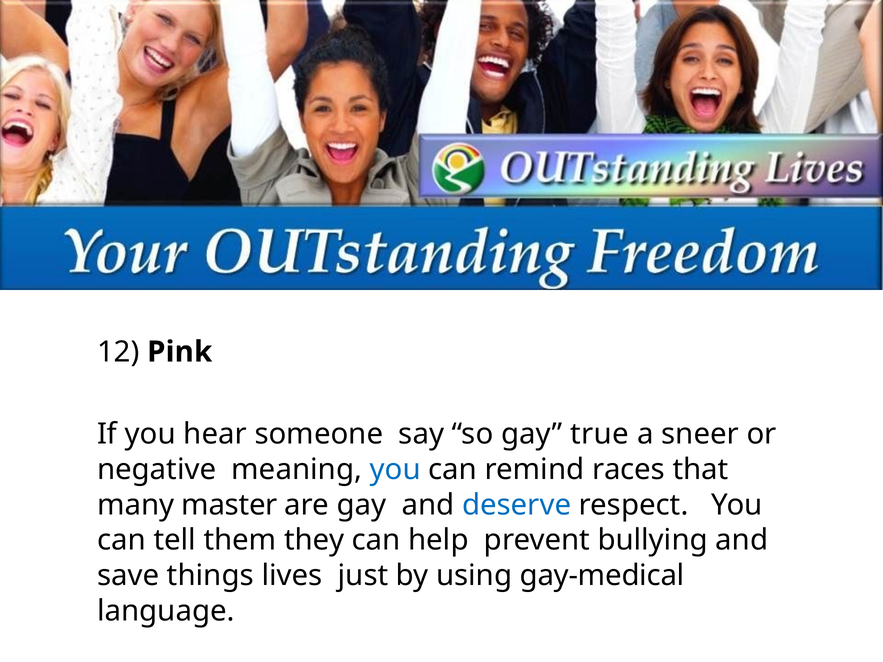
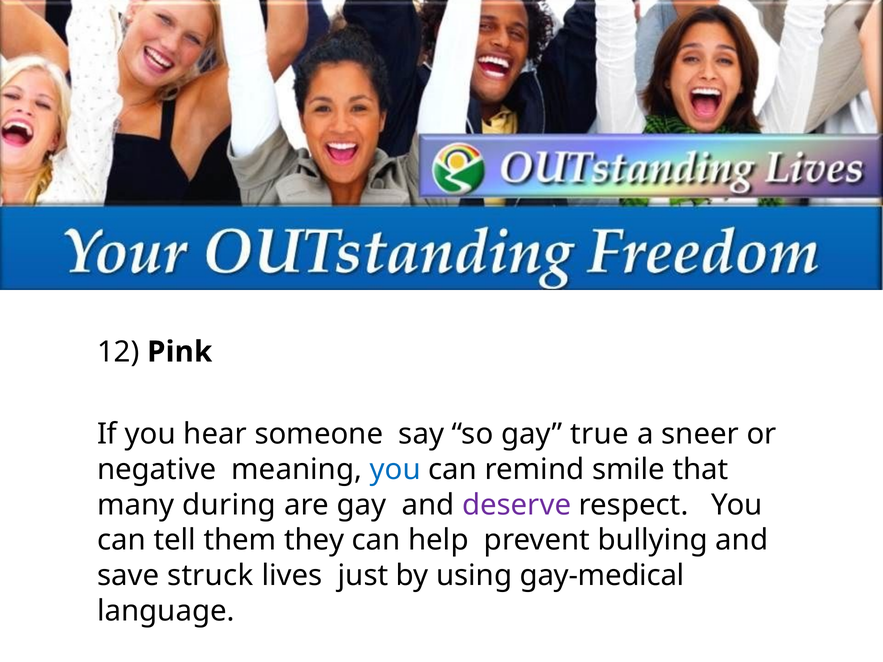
races: races -> smile (629, 470)
master: master -> during (229, 505)
deserve colour: blue -> purple (517, 505)
things: things -> struck (210, 576)
